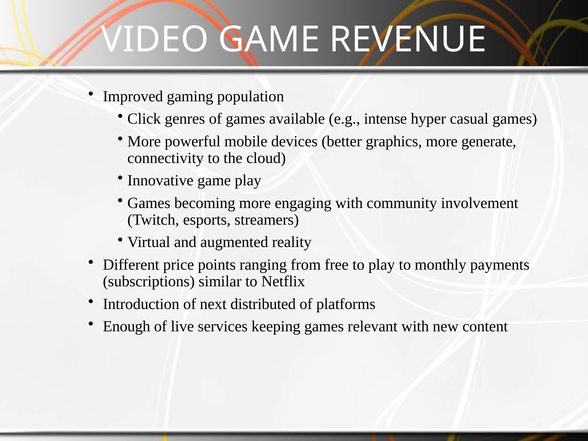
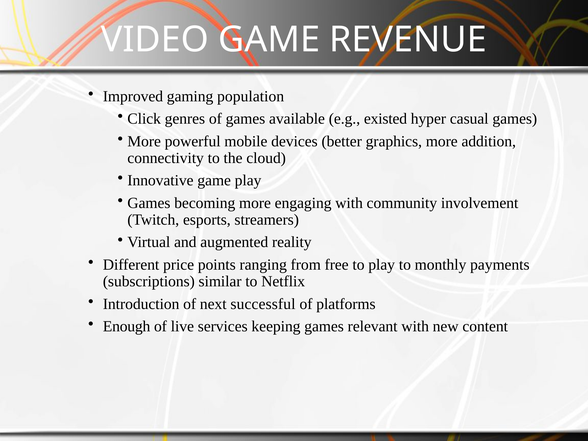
intense: intense -> existed (386, 119)
generate: generate -> addition (489, 141)
distributed: distributed -> successful (263, 304)
